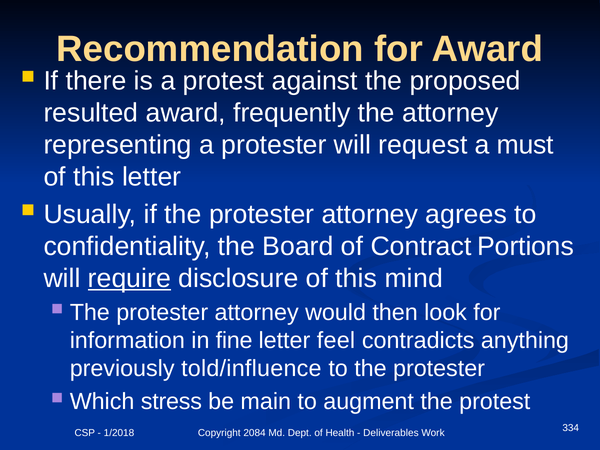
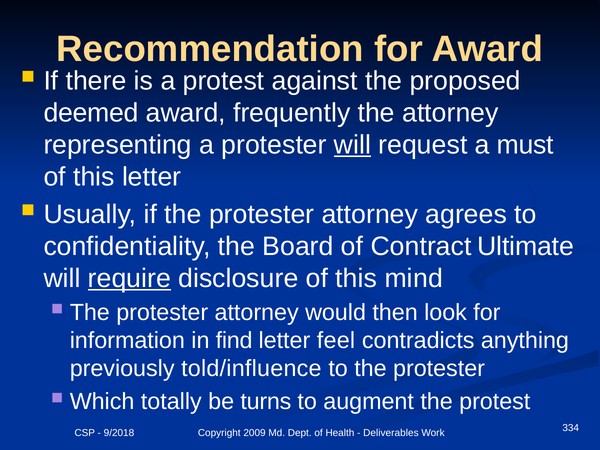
resulted: resulted -> deemed (91, 113)
will underline: none -> present (353, 145)
Portions: Portions -> Ultimate (526, 246)
fine: fine -> find (234, 341)
stress: stress -> totally (171, 401)
main: main -> turns (266, 401)
1/2018: 1/2018 -> 9/2018 (119, 433)
2084: 2084 -> 2009 (255, 433)
